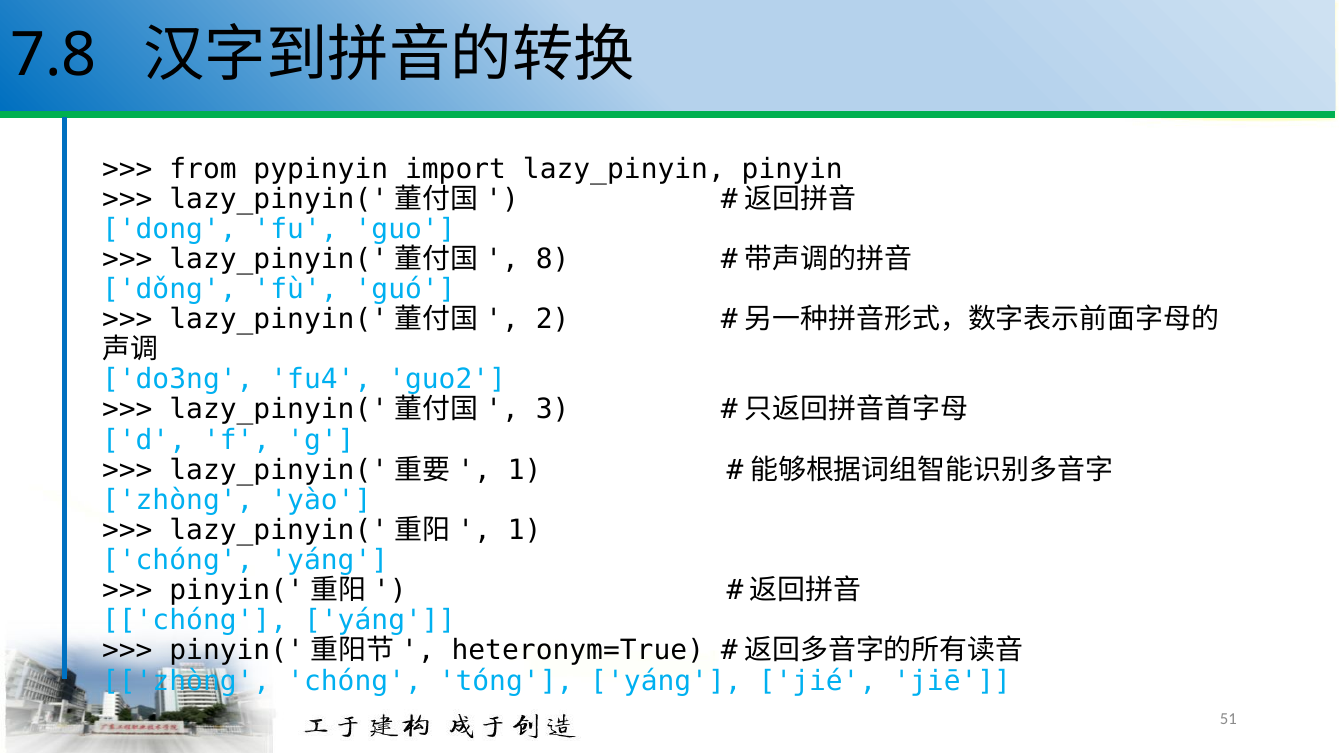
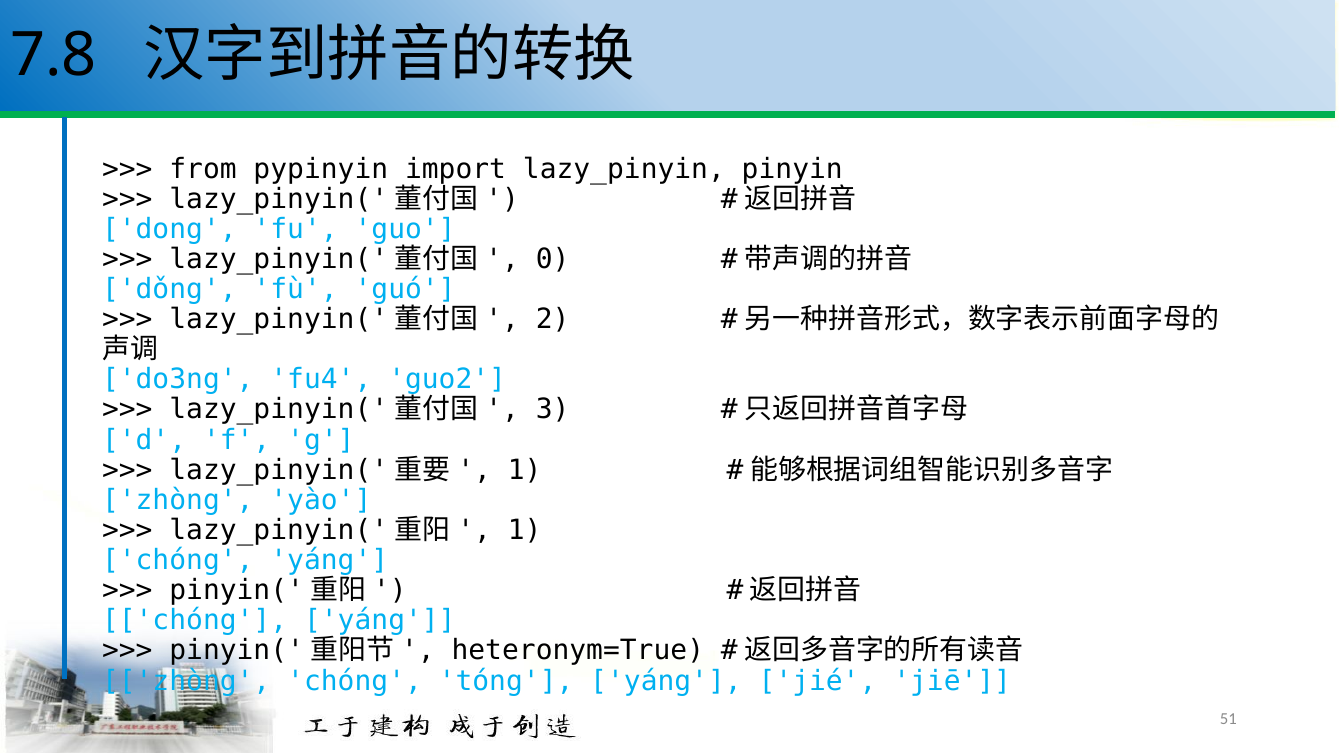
8: 8 -> 0 (553, 259)
